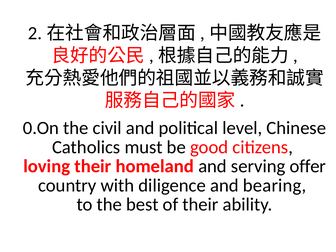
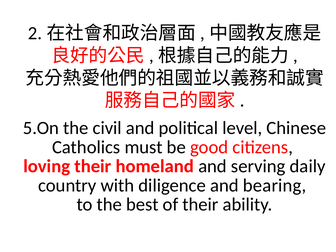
0.On: 0.On -> 5.On (41, 128)
offer: offer -> daily (308, 166)
